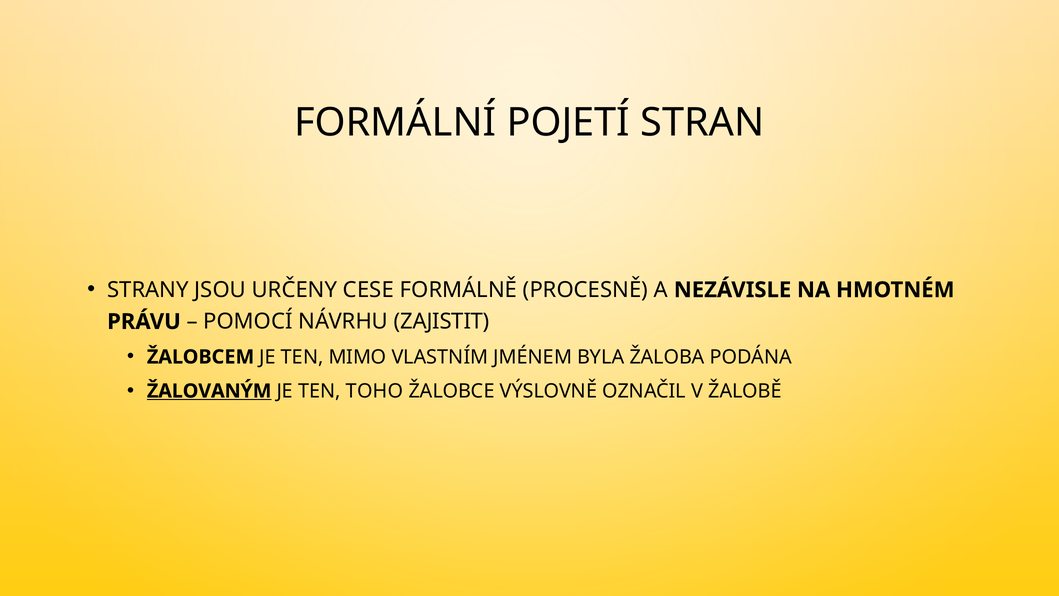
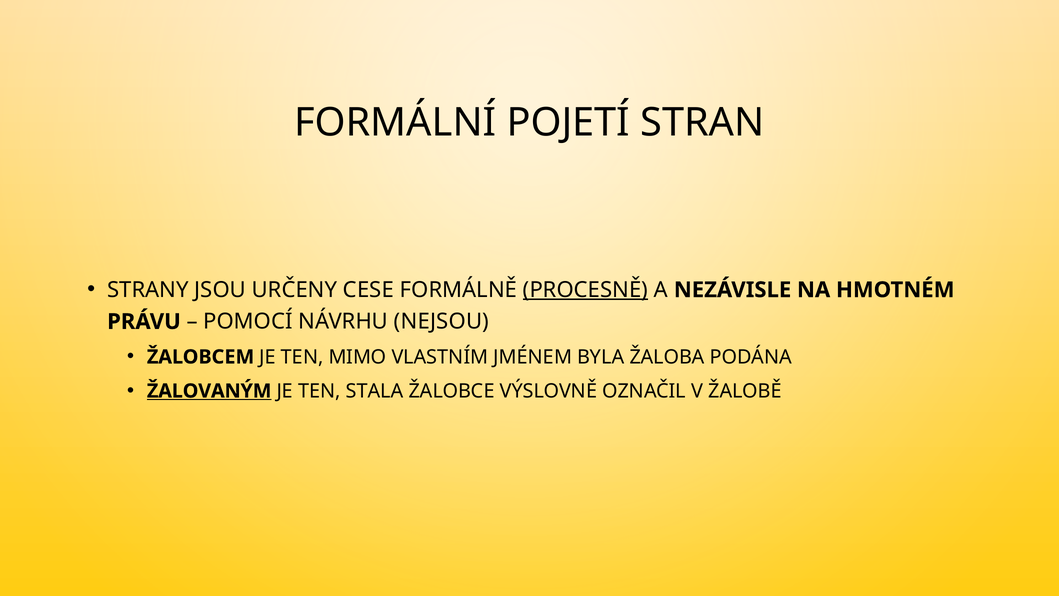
PROCESNĚ underline: none -> present (585, 290)
ZAJISTIT: ZAJISTIT -> NEJSOU (441, 322)
TOHO: TOHO -> STALA (375, 391)
